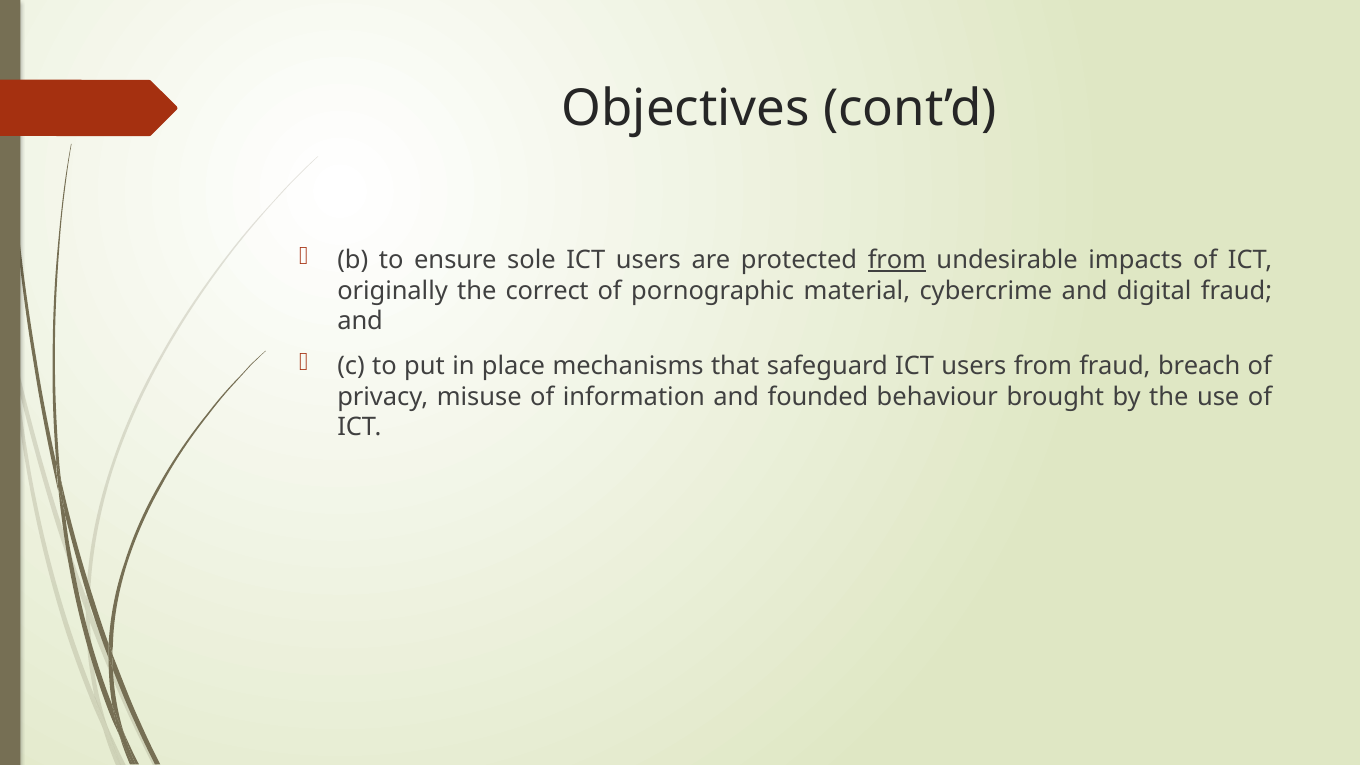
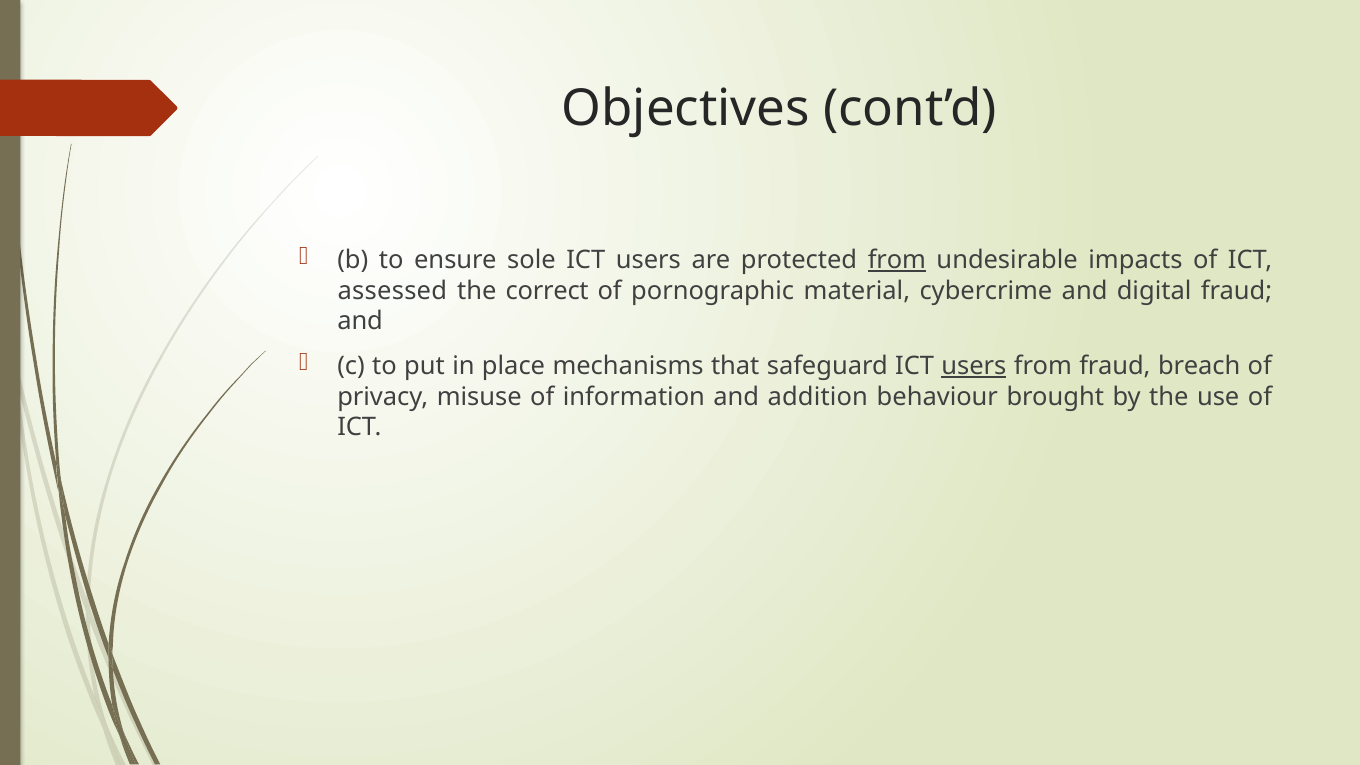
originally: originally -> assessed (392, 291)
users underline: none -> present (974, 366)
founded: founded -> addition (818, 397)
